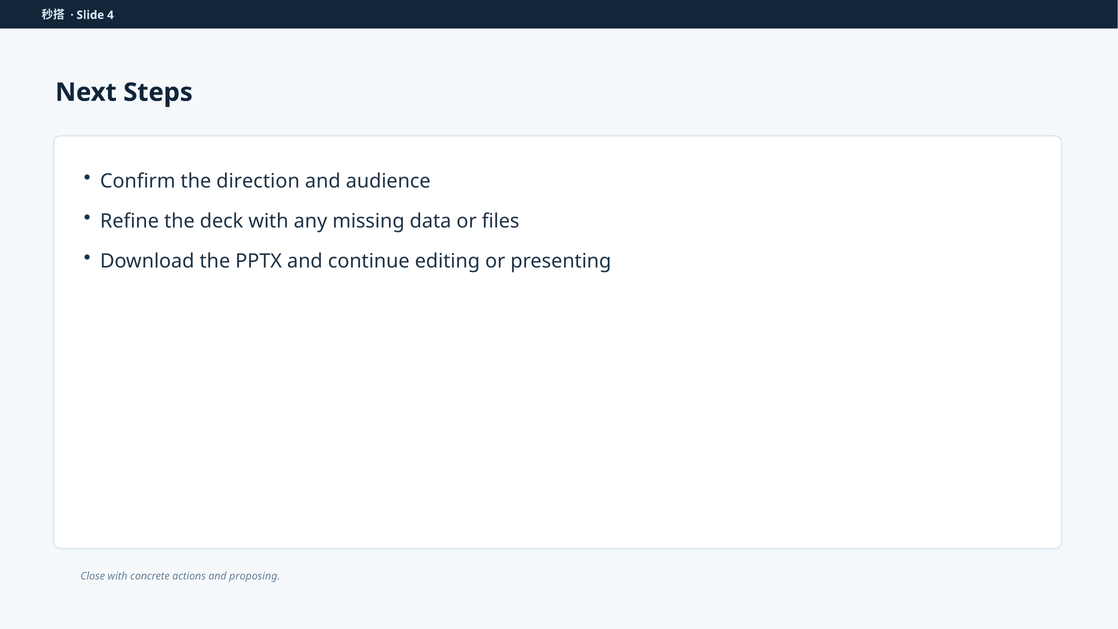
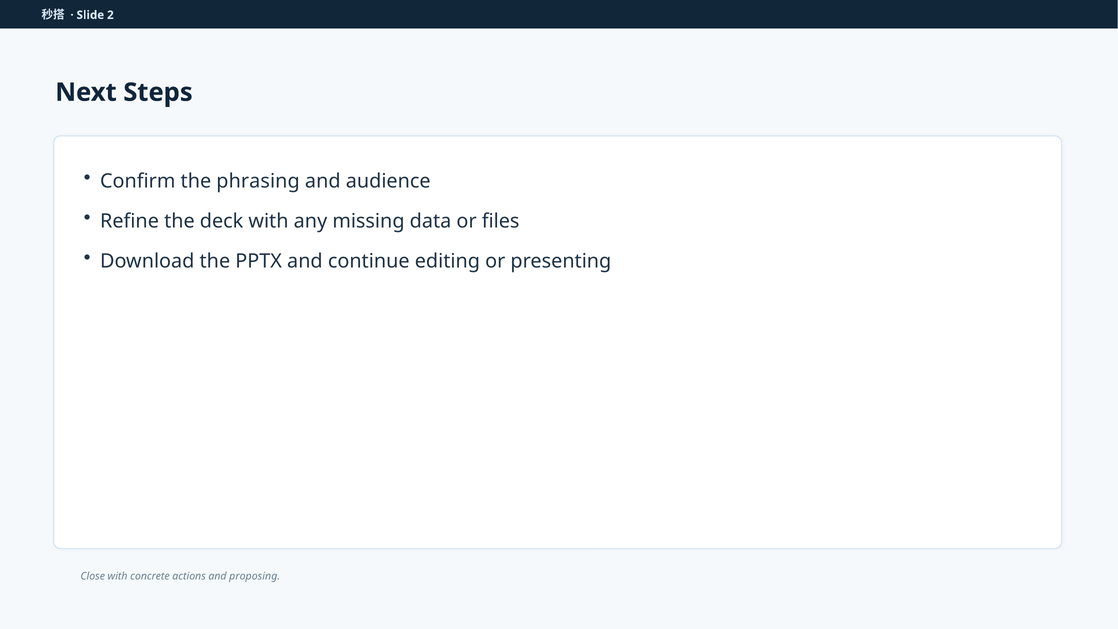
4: 4 -> 2 (110, 15)
direction: direction -> phrasing (258, 181)
